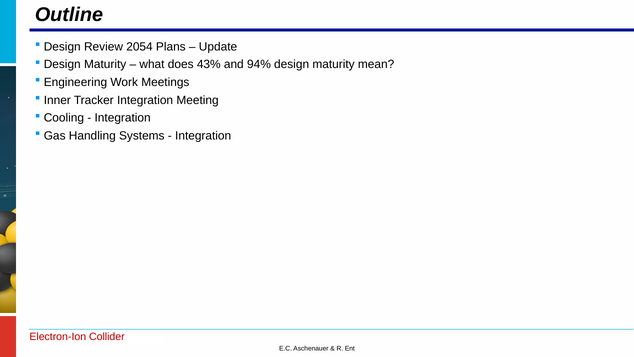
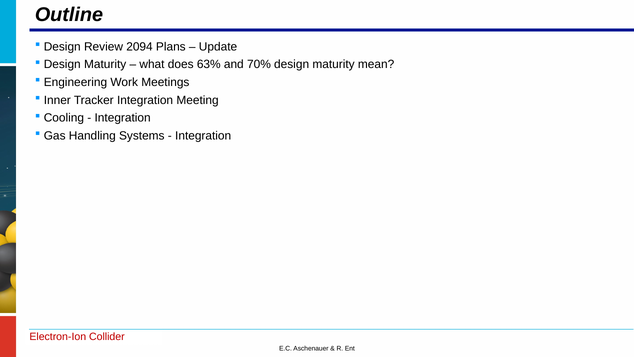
2054: 2054 -> 2094 (139, 47)
43%: 43% -> 63% (209, 64)
94%: 94% -> 70% (259, 64)
